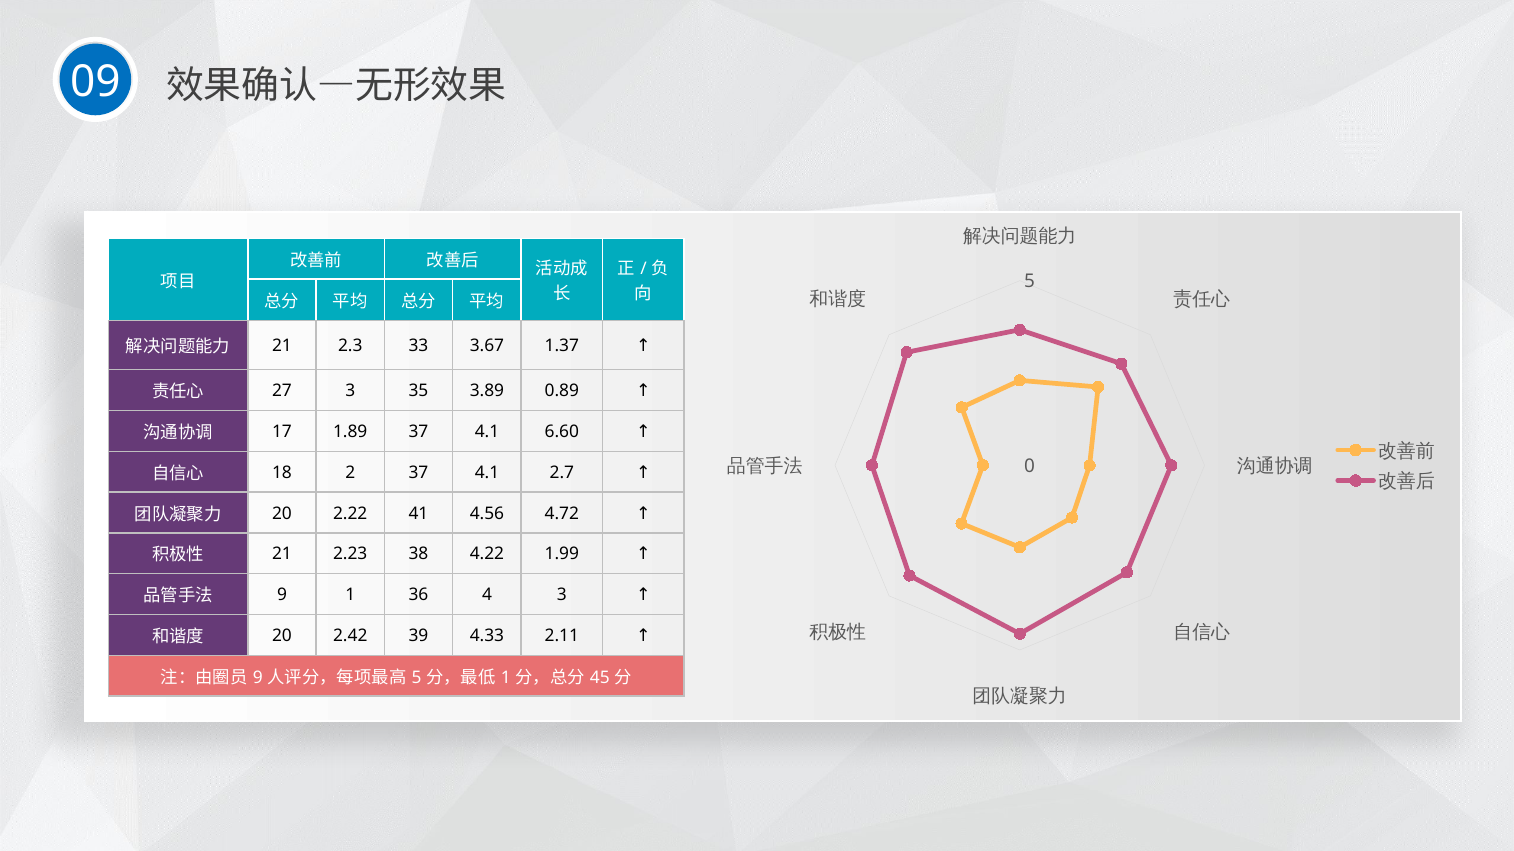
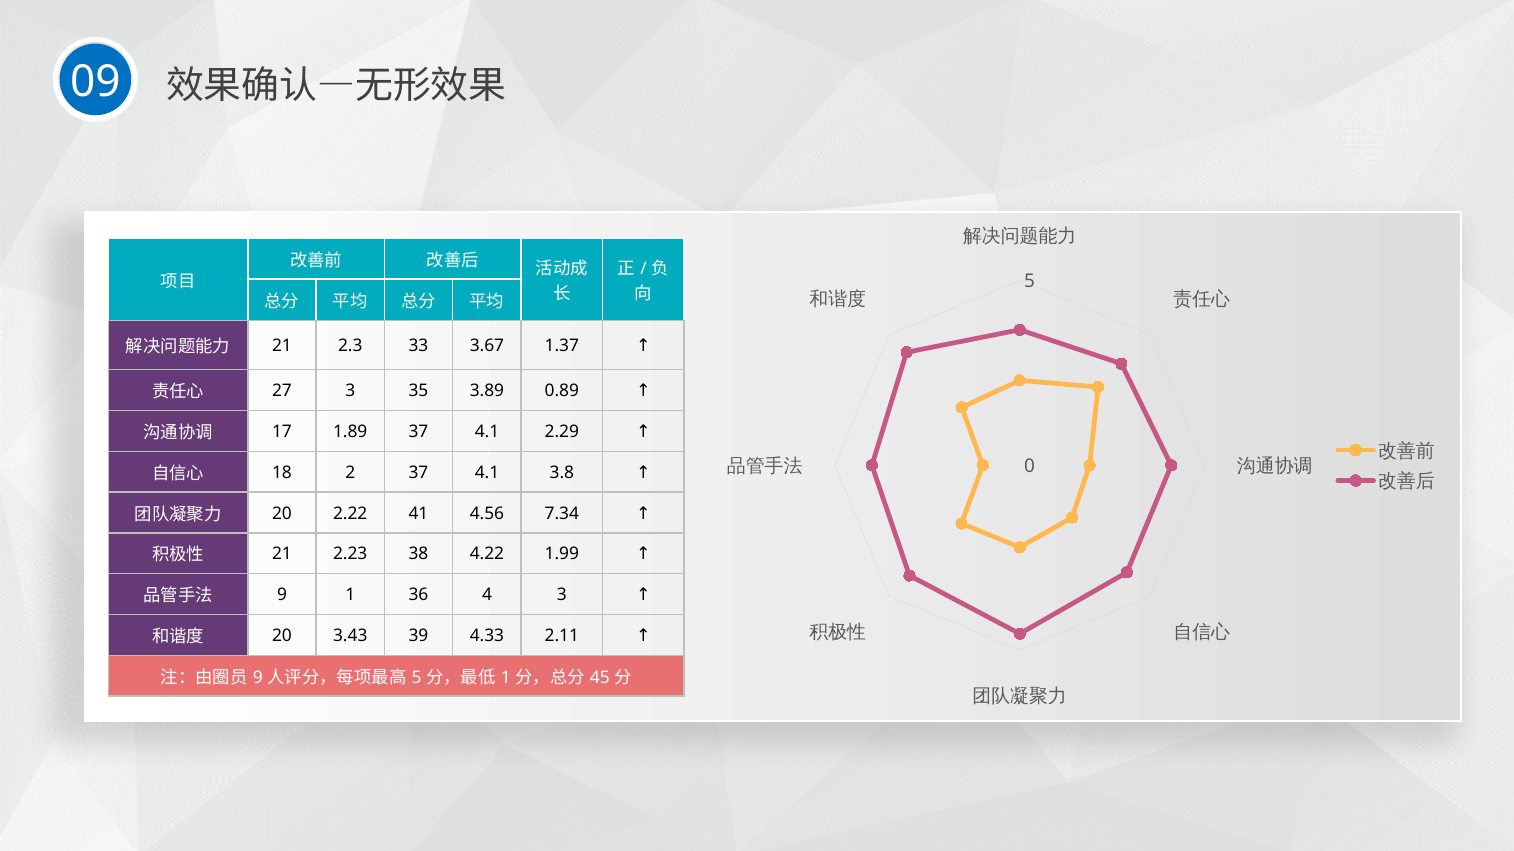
6.60: 6.60 -> 2.29 (562, 432)
2.7: 2.7 -> 3.8 (562, 473)
4.72: 4.72 -> 7.34 (562, 514)
2.42: 2.42 -> 3.43 (350, 636)
